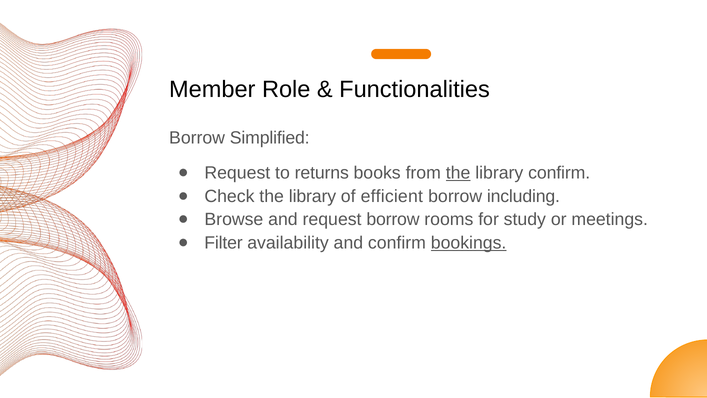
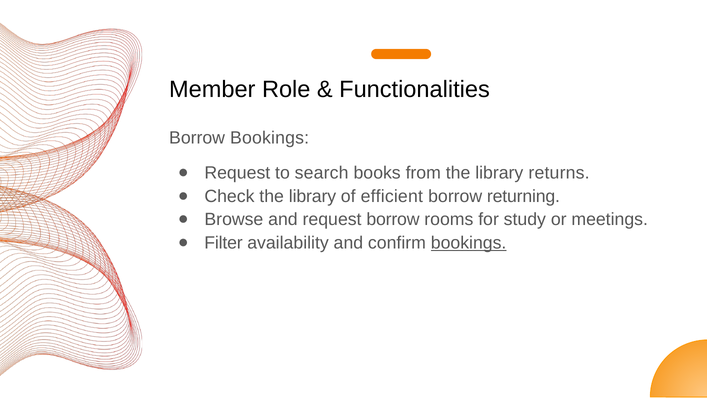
Borrow Simplified: Simplified -> Bookings (270, 138)
returns: returns -> search (322, 173)
the underline: present -> none (458, 173)
library confirm: confirm -> returns (559, 173)
including: including -> returning (523, 196)
